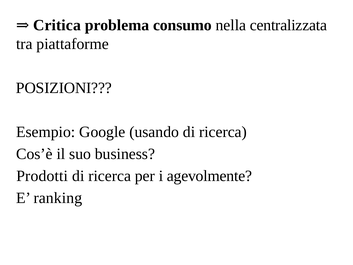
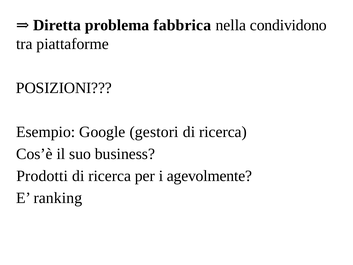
Critica: Critica -> Diretta (57, 25)
consumo: consumo -> fabbrica (182, 25)
centralizzata: centralizzata -> condividono (288, 25)
usando: usando -> gestori (154, 132)
